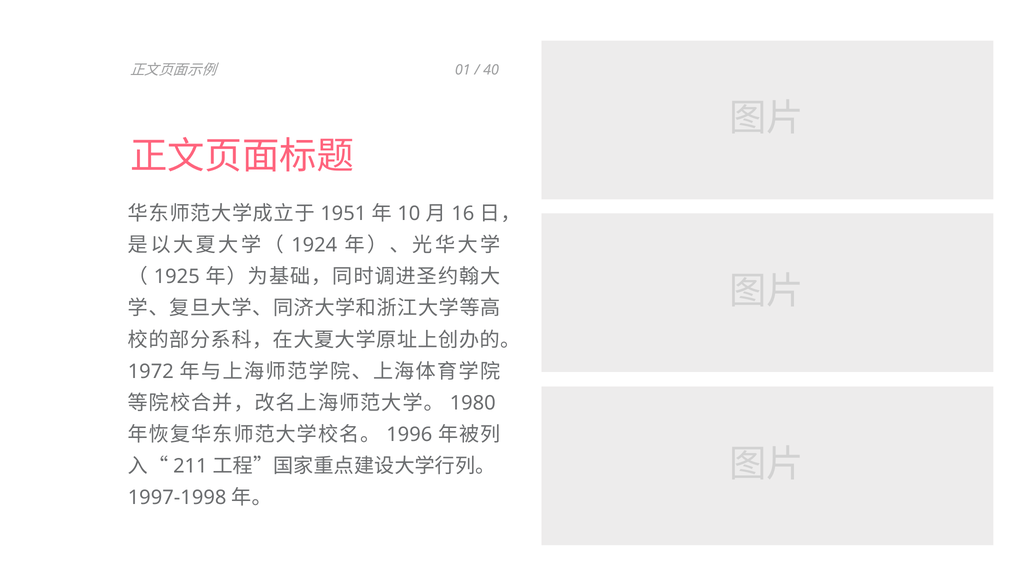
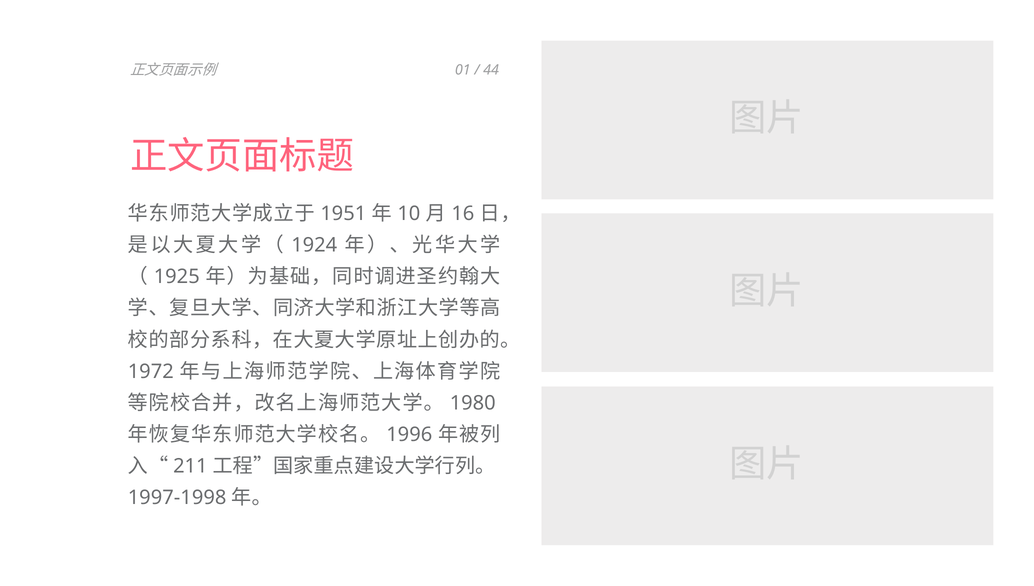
40: 40 -> 44 (491, 70)
